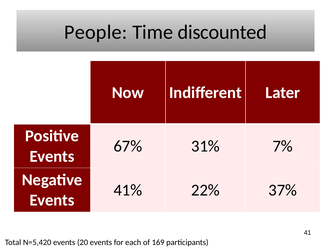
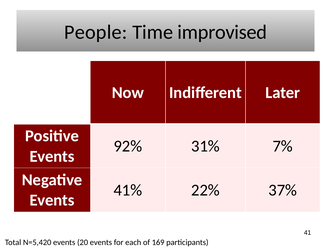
discounted: discounted -> improvised (222, 32)
67%: 67% -> 92% (128, 146)
